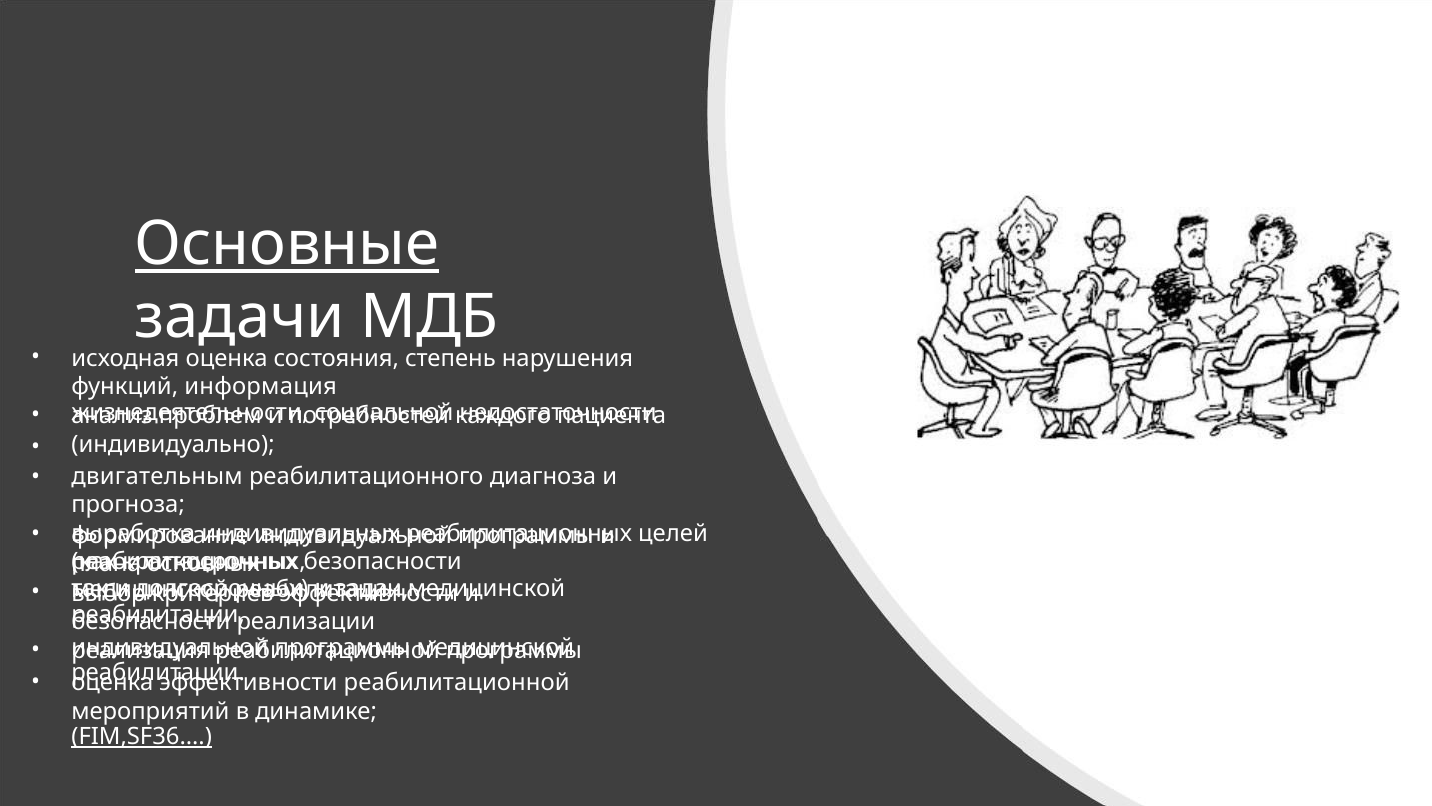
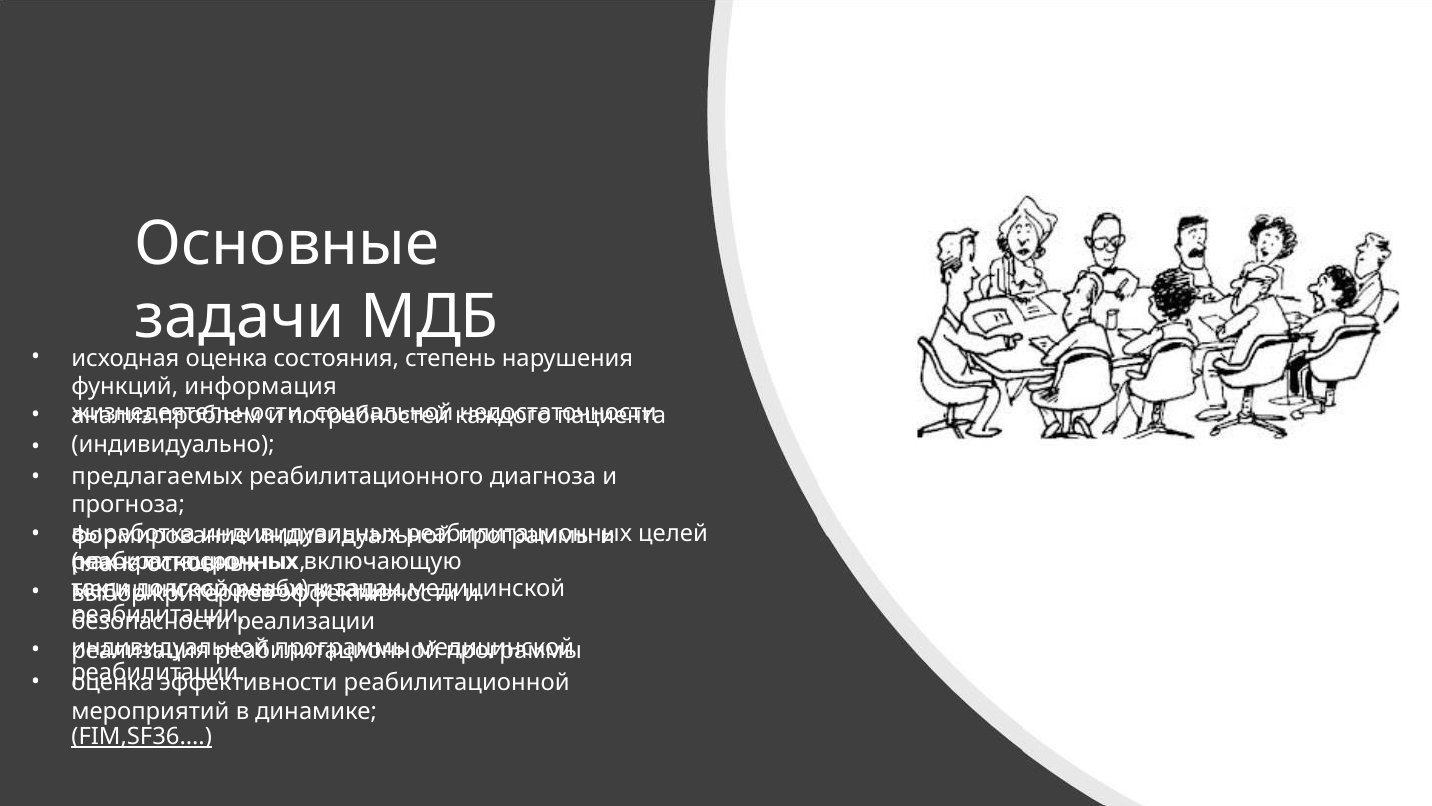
Основные underline: present -> none (287, 244)
двигательным: двигательным -> предлагаемых (157, 476)
безопасности: безопасности -> включающую (383, 561)
